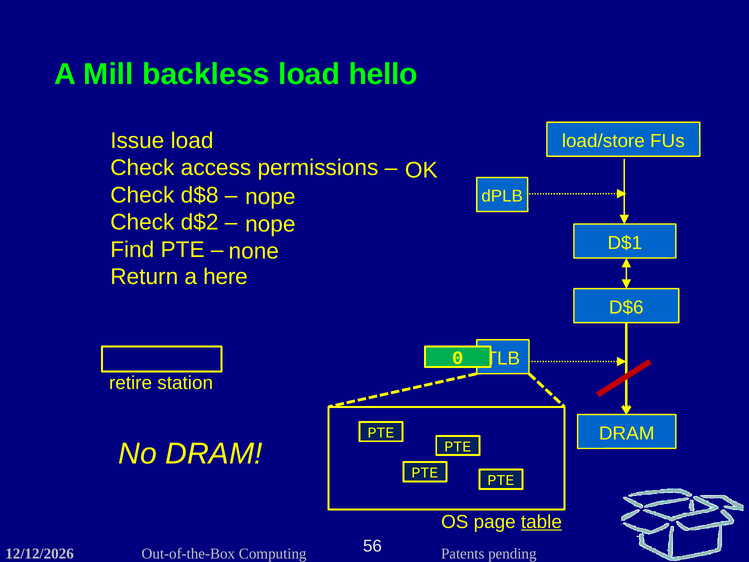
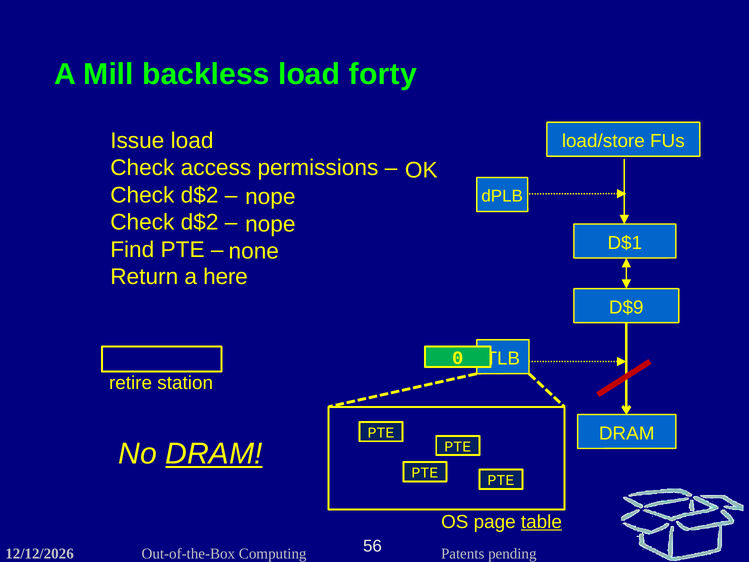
hello: hello -> forty (383, 74)
d$8: d$8 -> d$2 (200, 195)
D$6: D$6 -> D$9 (626, 308)
DRAM underline: none -> present (214, 454)
